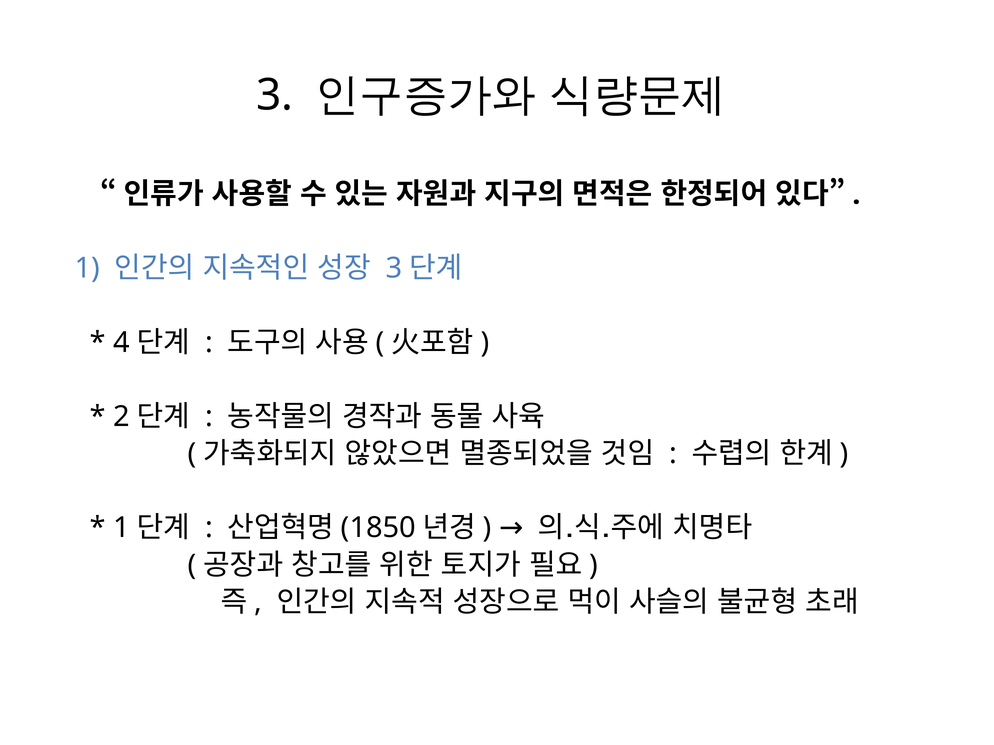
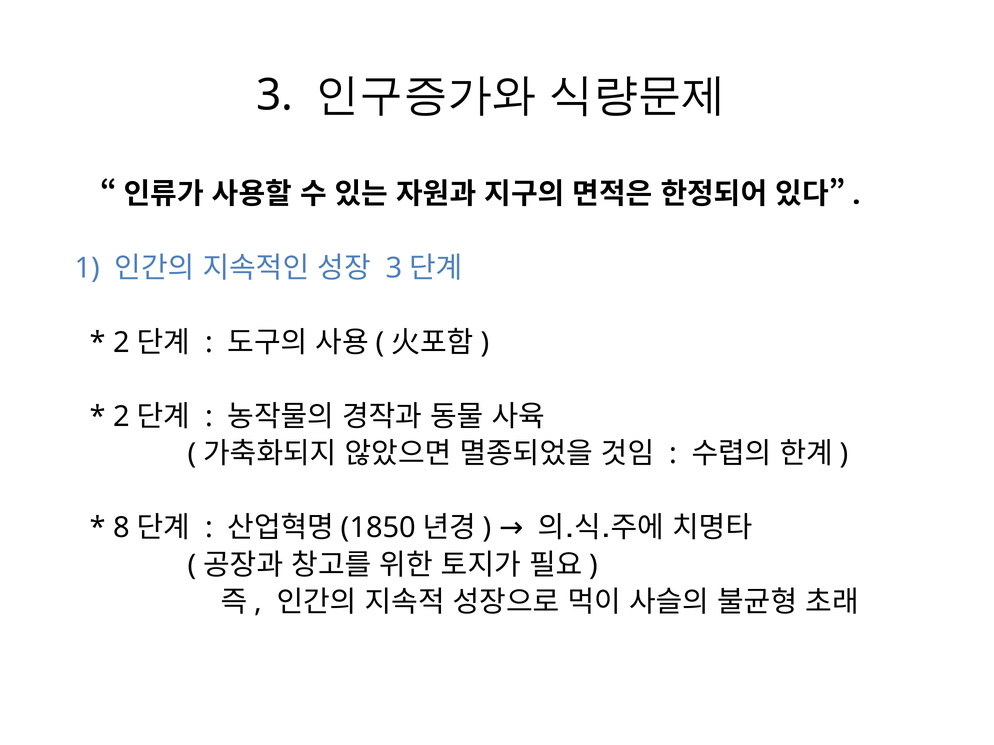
4: 4 -> 2 (121, 343)
1: 1 -> 8 (121, 528)
